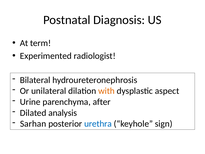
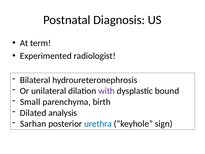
with colour: orange -> purple (106, 91)
aspect: aspect -> bound (167, 91)
Urine: Urine -> Small (30, 102)
after: after -> birth (102, 102)
